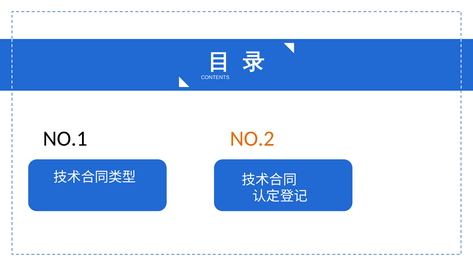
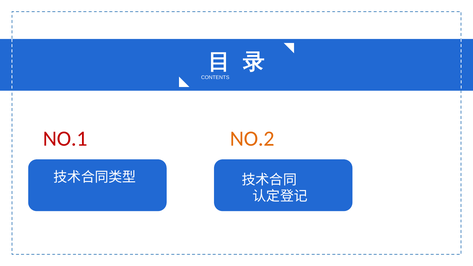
NO.1 colour: black -> red (65, 139)
